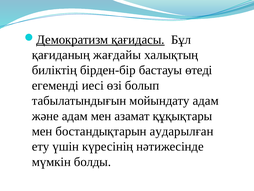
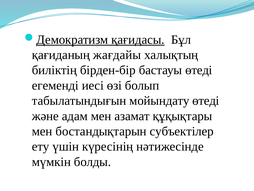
мойындату адам: адам -> өтеді (206, 100)
аударылған: аударылған -> субъектілер (182, 131)
